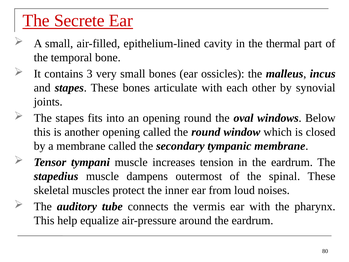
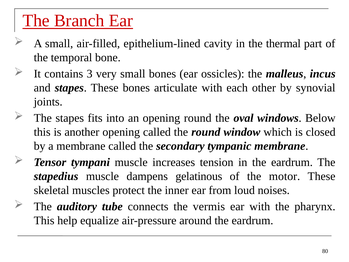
Secrete: Secrete -> Branch (79, 21)
outermost: outermost -> gelatinous (199, 176)
spinal: spinal -> motor (285, 176)
